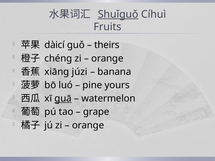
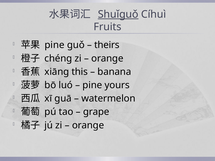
dàicí: dàicí -> pine (54, 45)
júzi: júzi -> this (80, 72)
guā underline: present -> none (63, 99)
